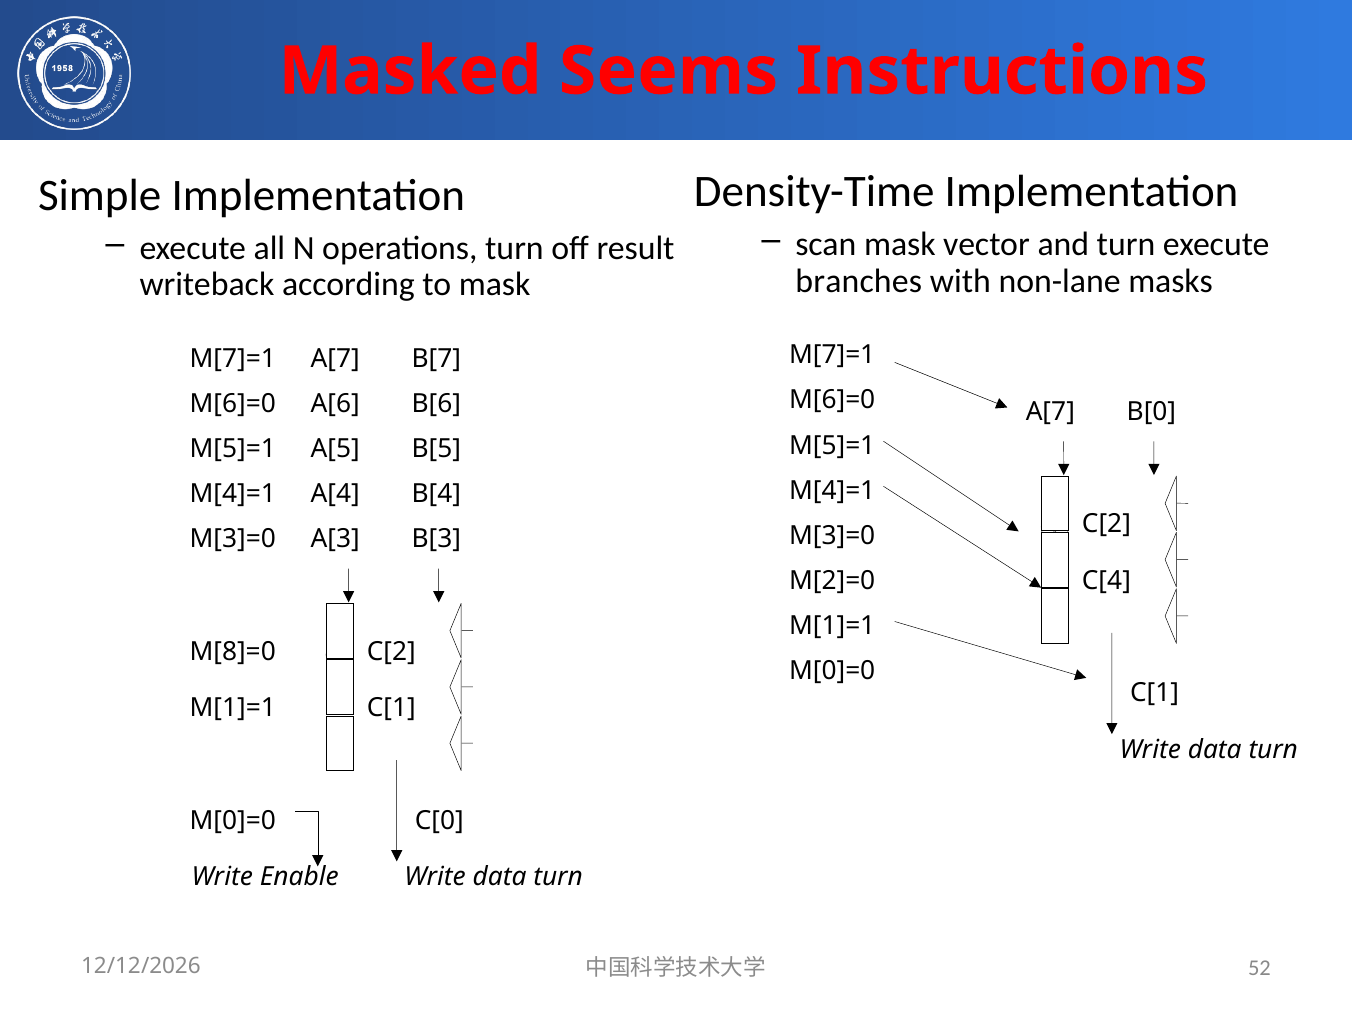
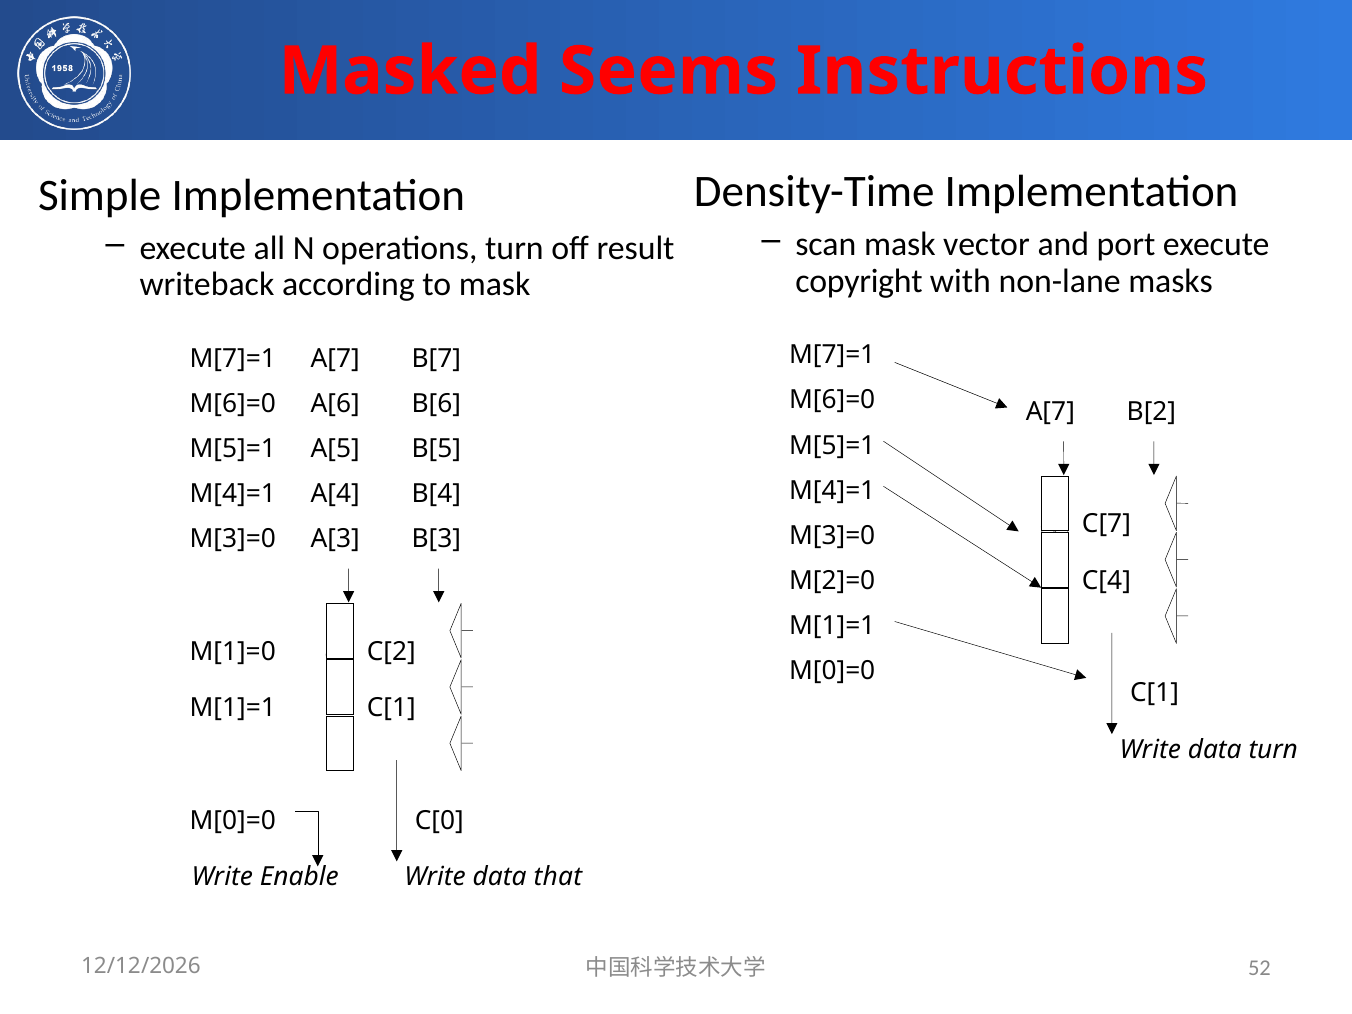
and turn: turn -> port (1126, 245)
branches: branches -> copyright (859, 281)
B[0: B[0 -> B[2 (1151, 412)
C[2: C[2 -> C[7 (1106, 524)
M[8]=0: M[8]=0 -> M[1]=0 (233, 652)
turn: turn -> that (558, 877)
